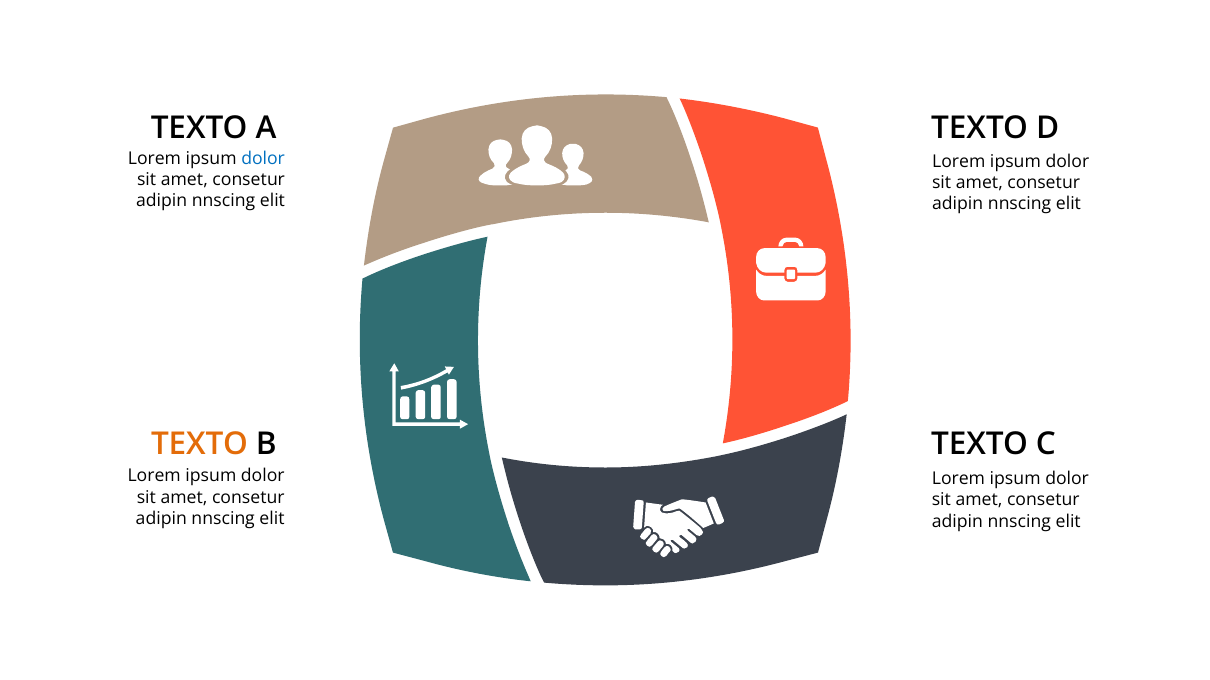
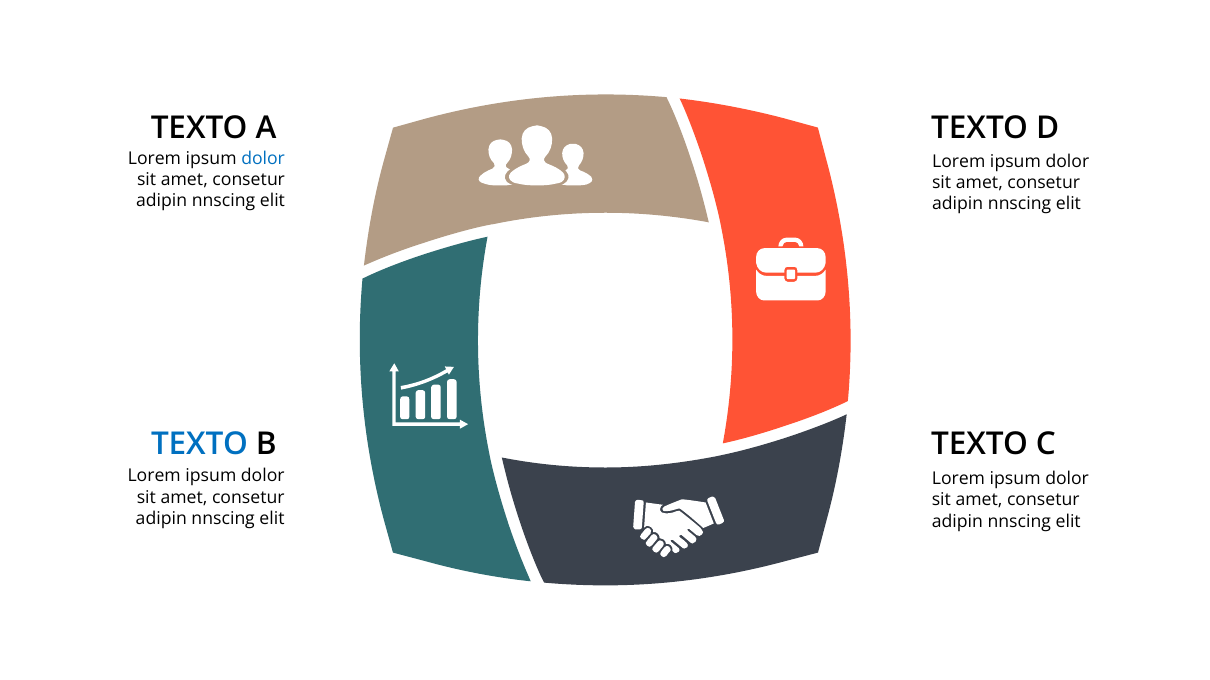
TEXTO colour: orange -> blue (200, 445)
